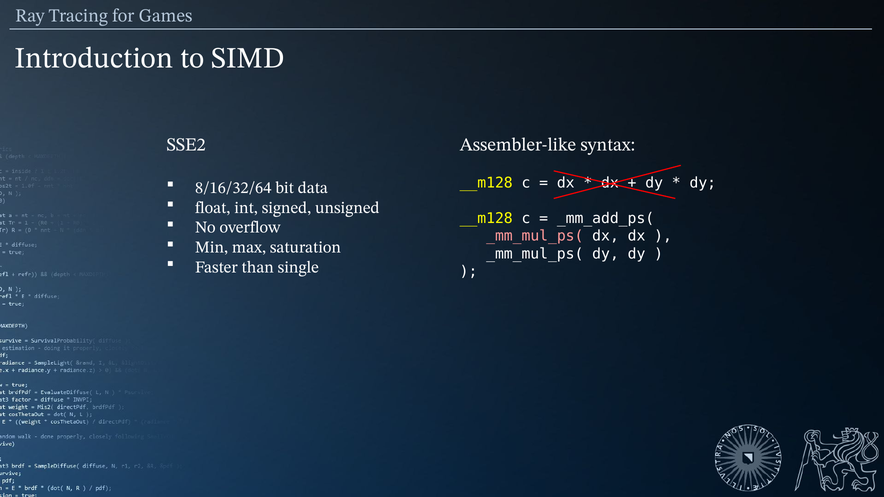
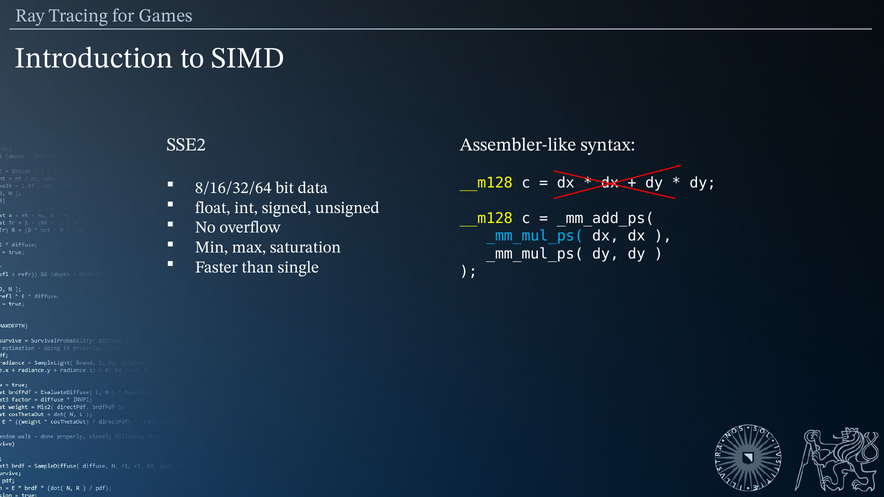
_mm_mul_ps( colour: pink -> light blue (535, 236)
